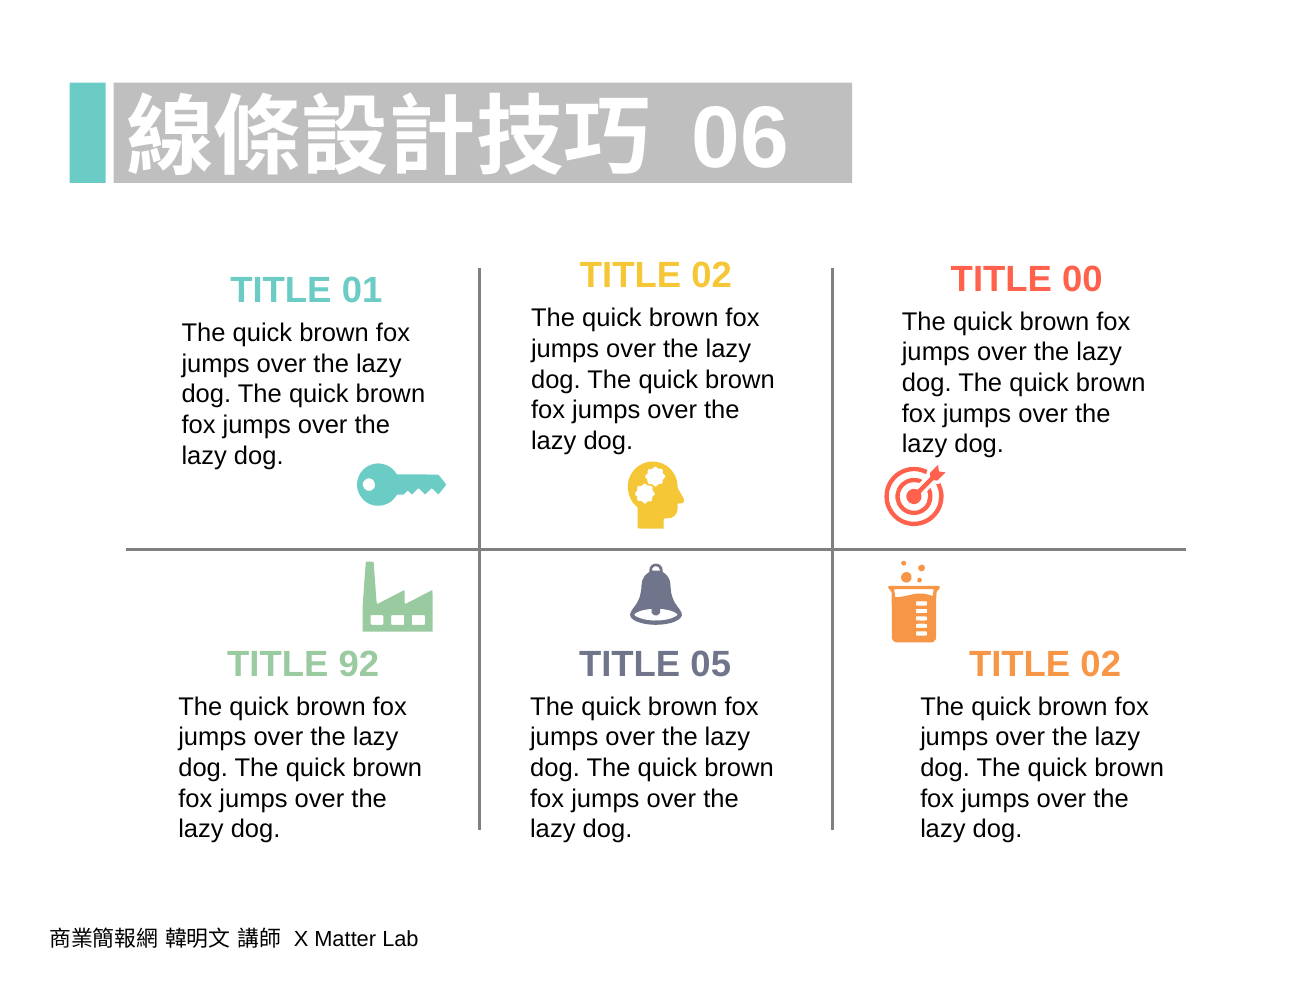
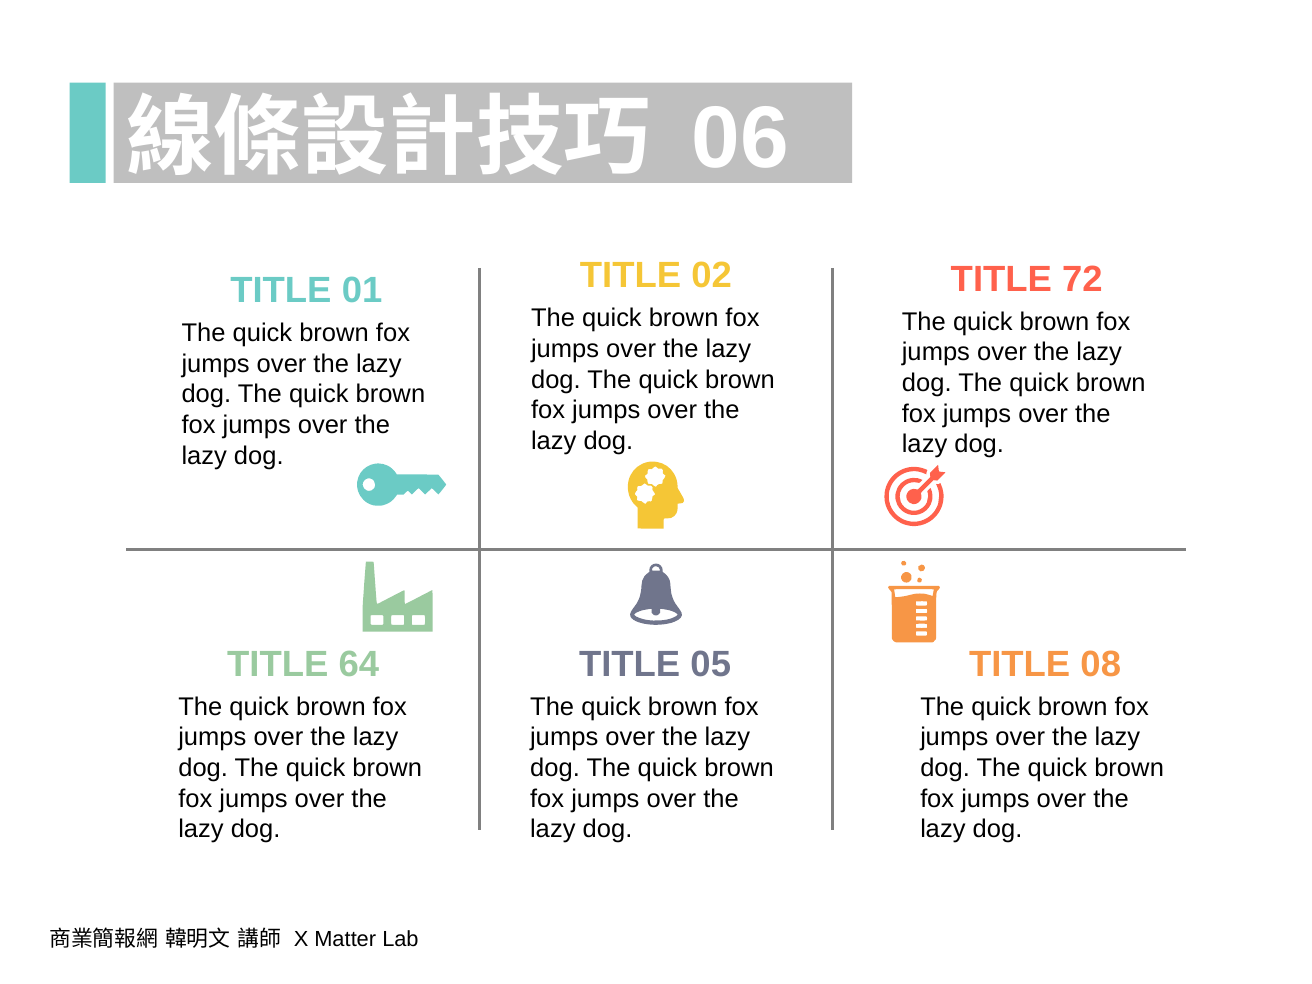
00: 00 -> 72 (1082, 279)
92: 92 -> 64 (359, 664)
02: 02 -> 08 (1101, 664)
